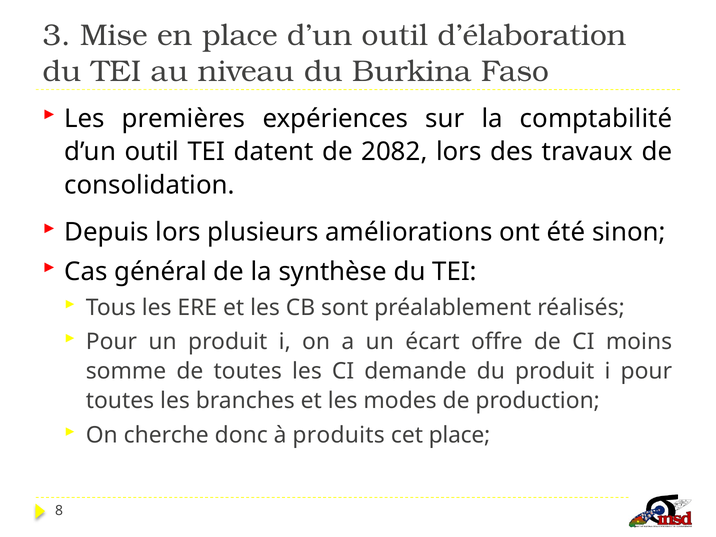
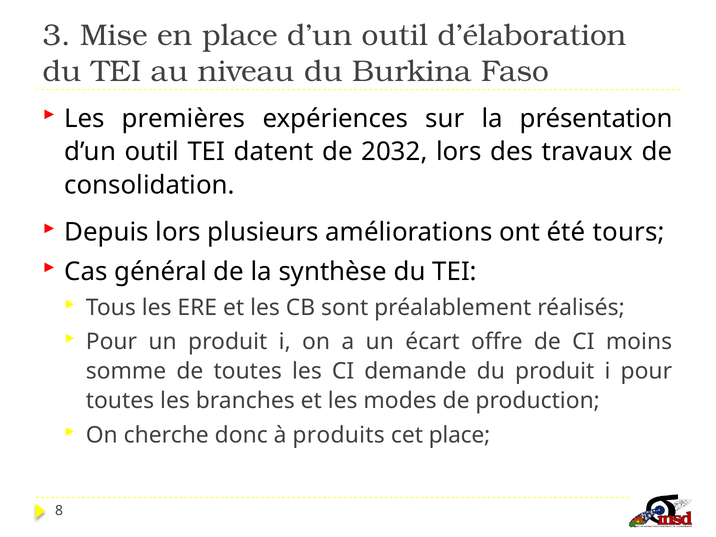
comptabilité: comptabilité -> présentation (596, 119)
2082: 2082 -> 2032 (394, 152)
sinon: sinon -> tours (629, 232)
